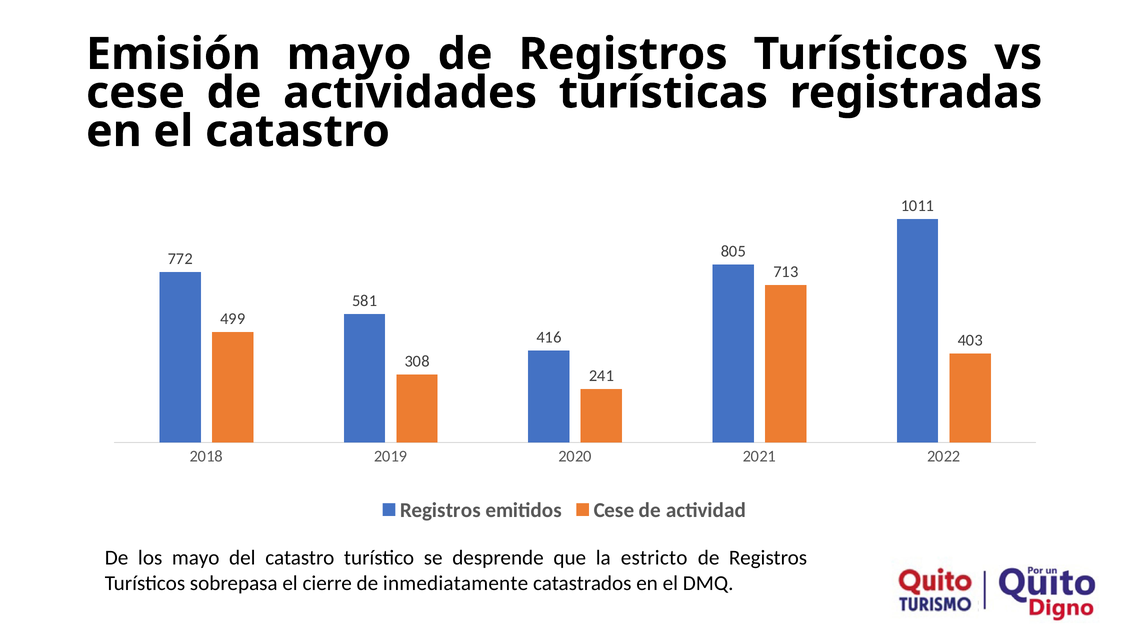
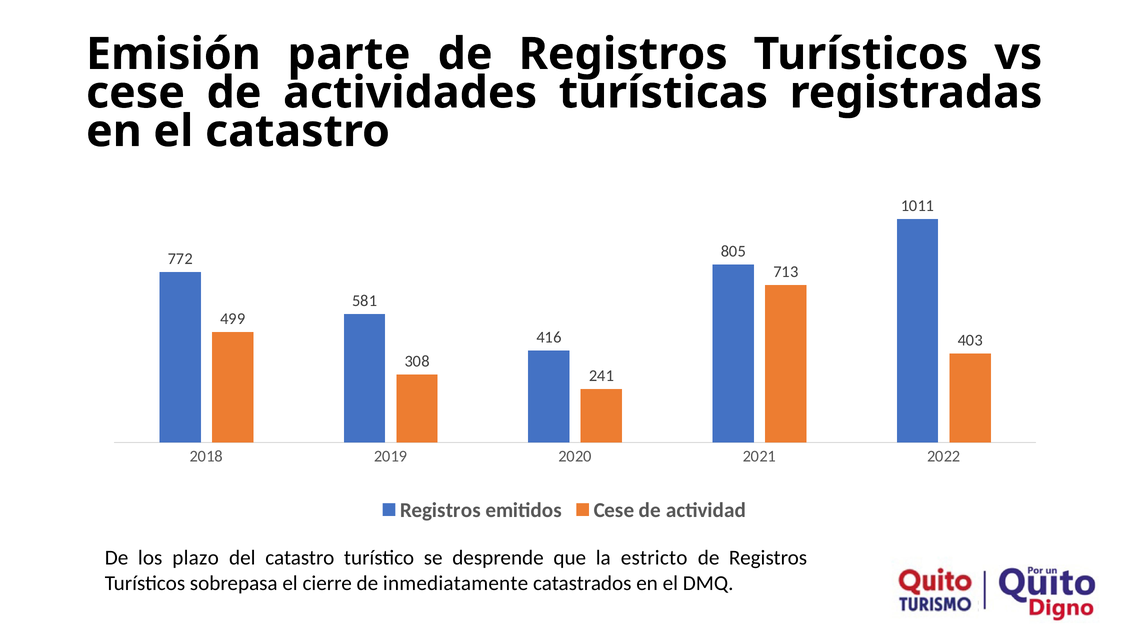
Emisión mayo: mayo -> parte (349, 54)
los mayo: mayo -> plazo (196, 558)
